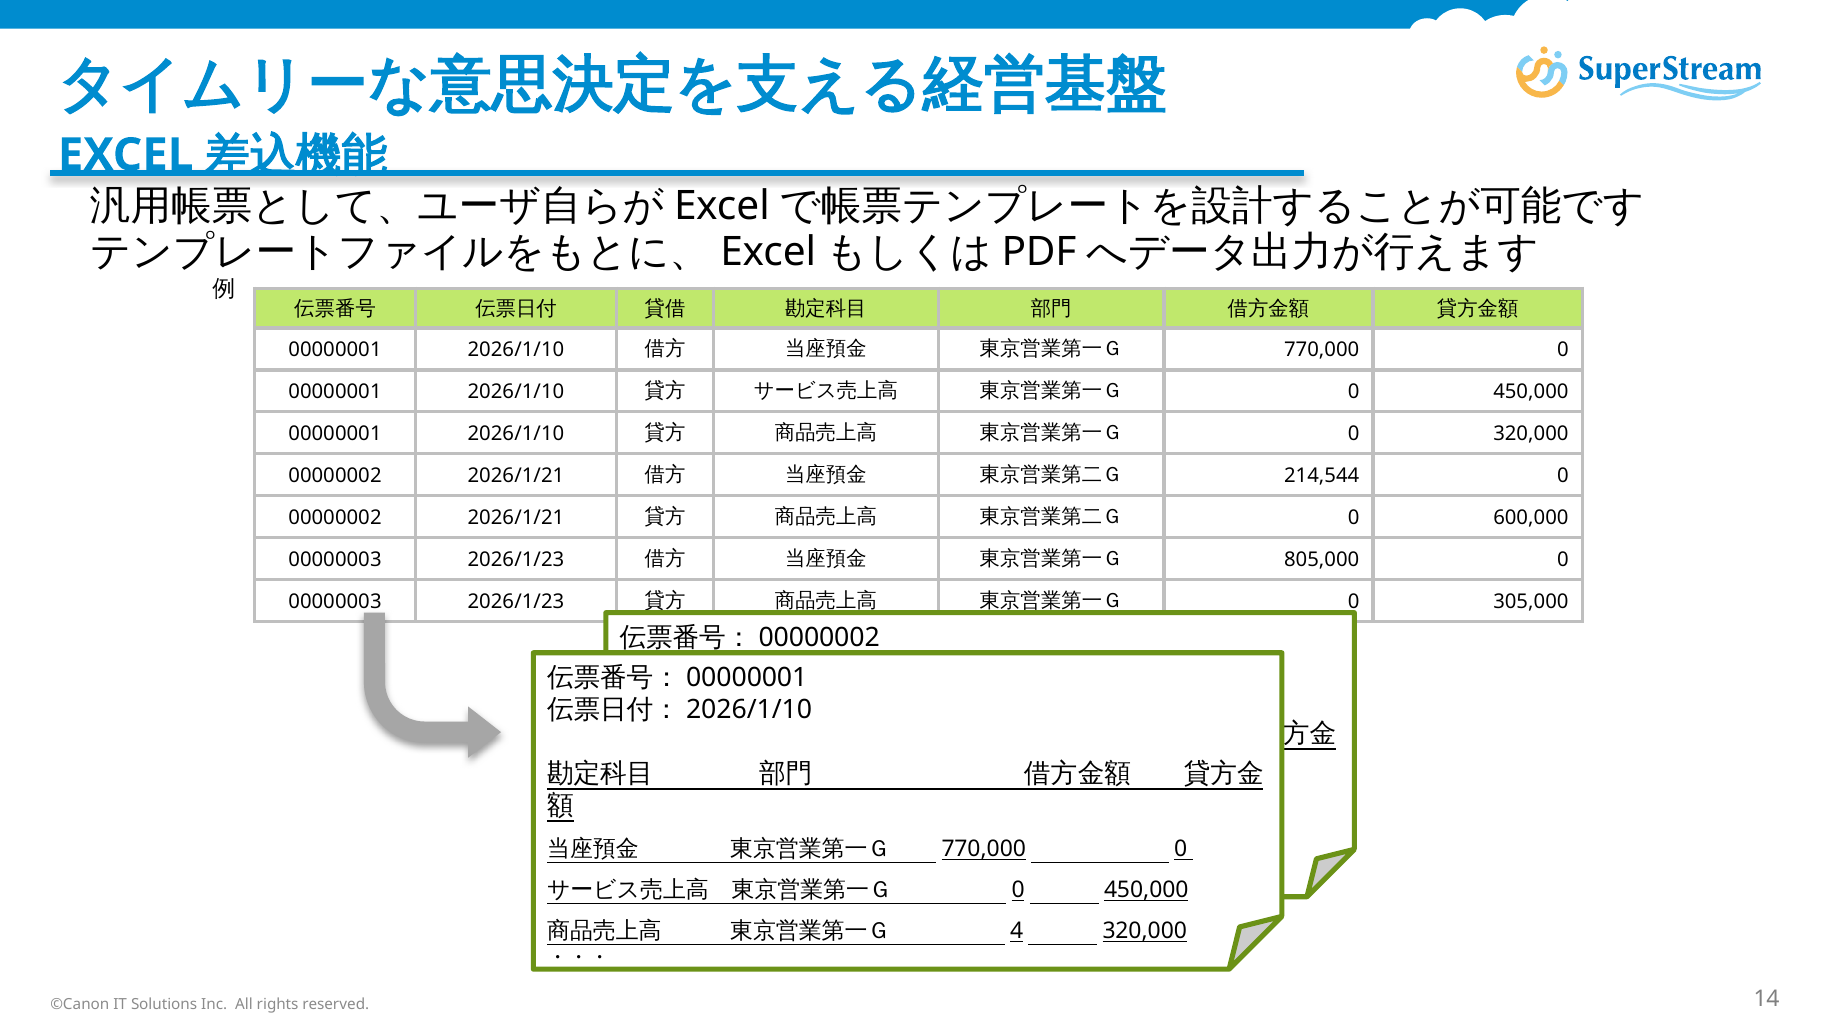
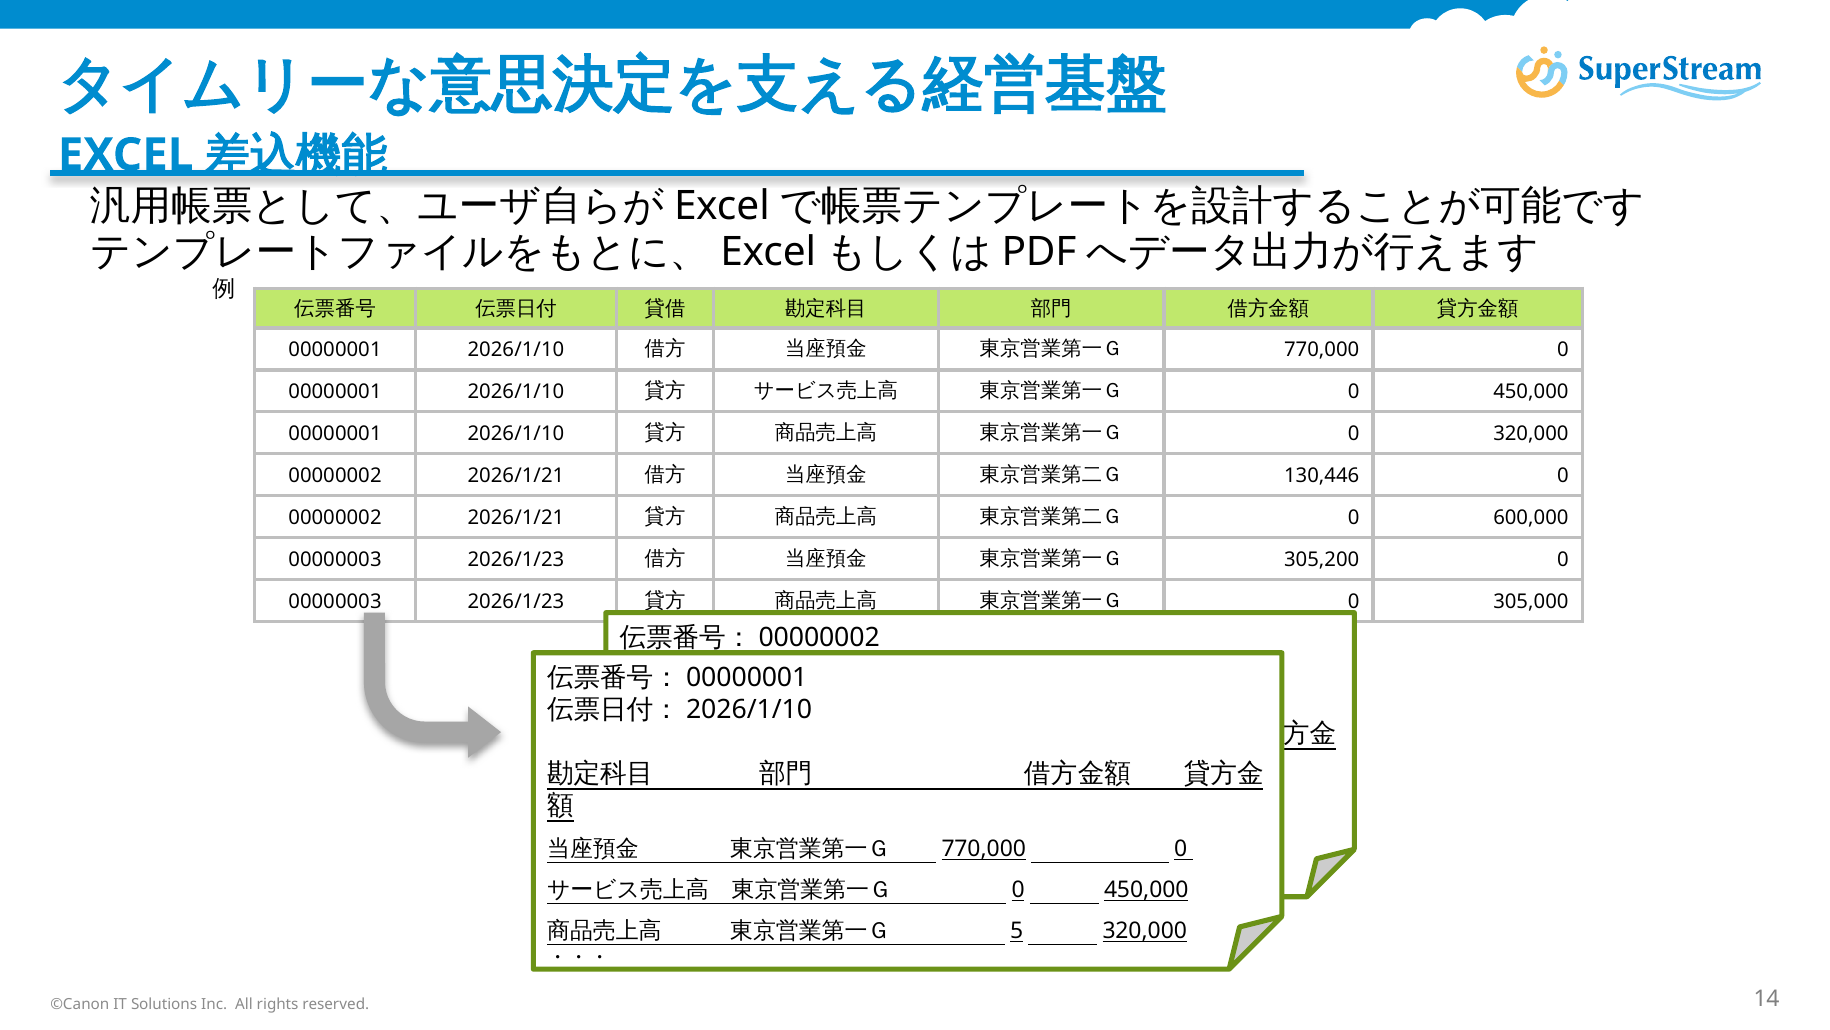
214,544: 214,544 -> 130,446 (1322, 476)
805,000: 805,000 -> 305,200 (1322, 559)
4: 4 -> 5 (1017, 931)
